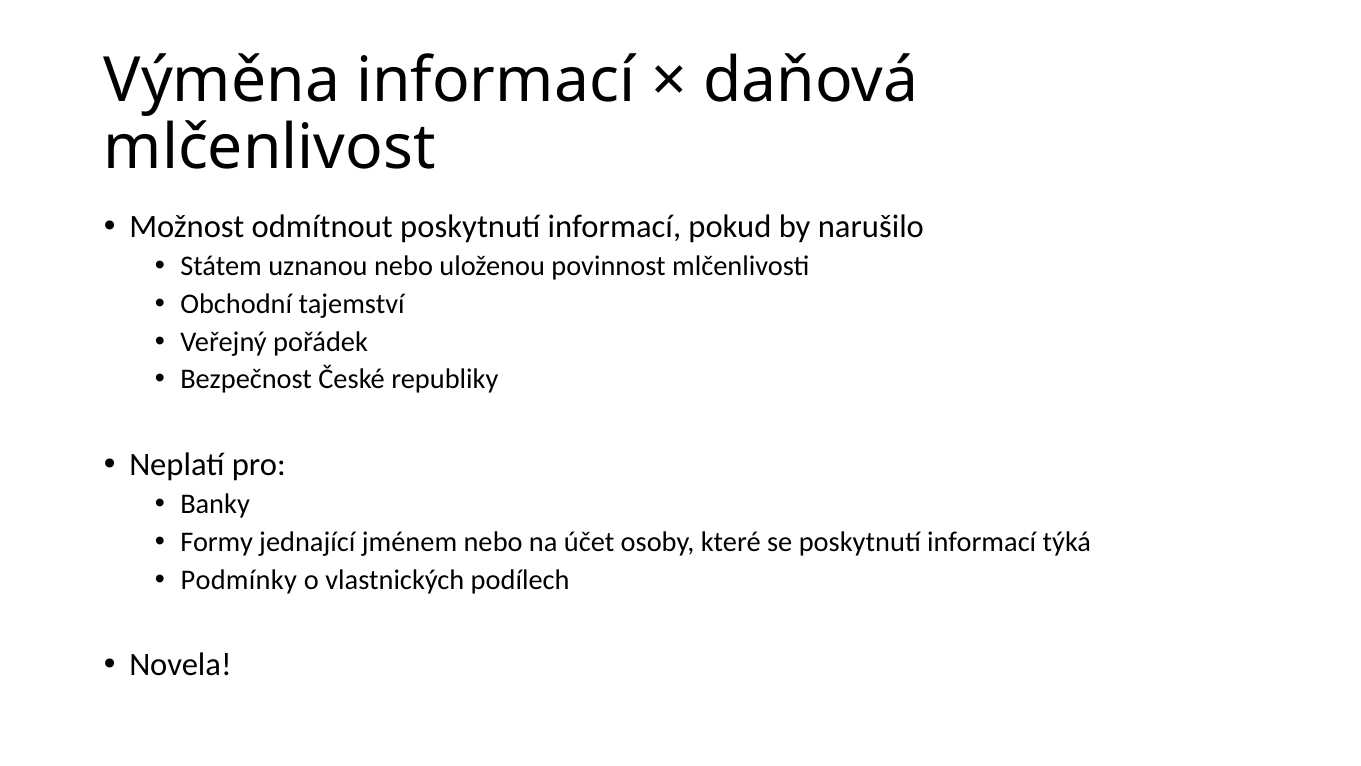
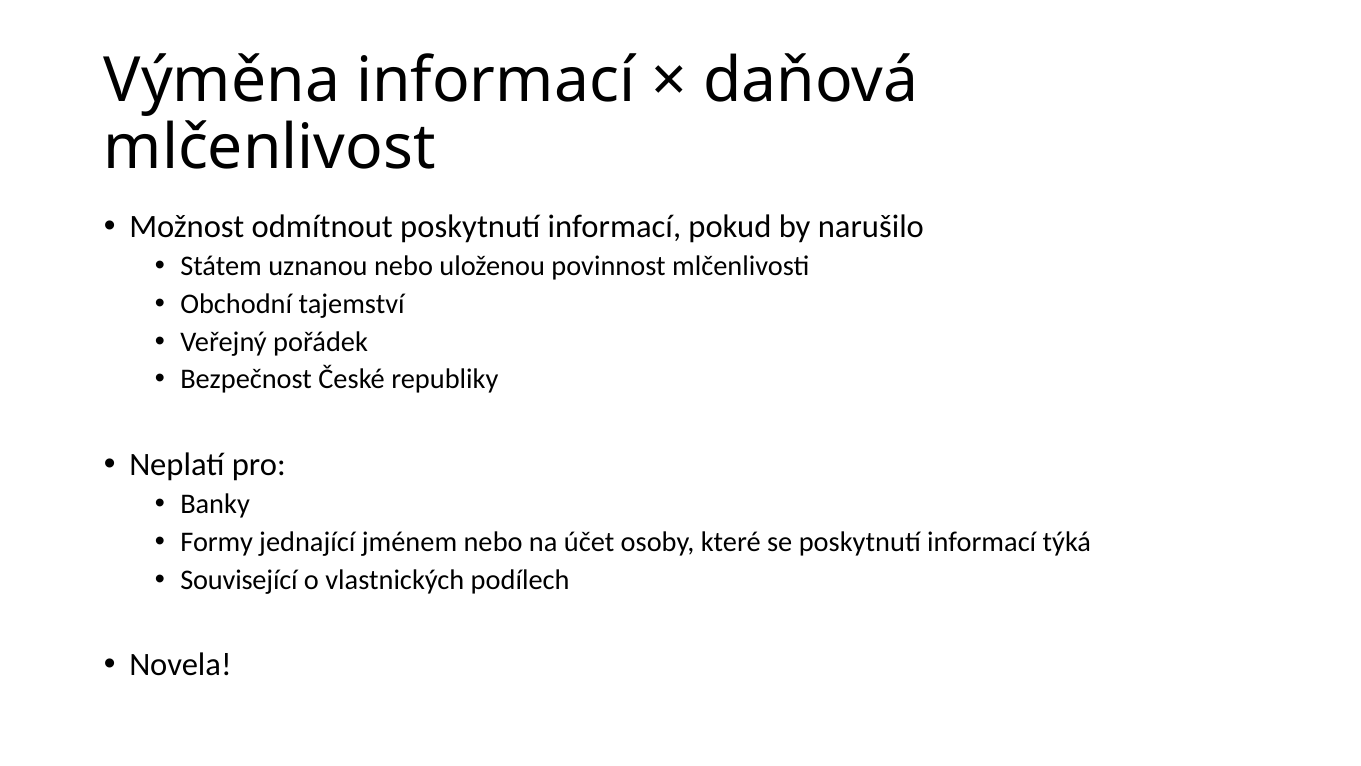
Podmínky: Podmínky -> Související (239, 580)
